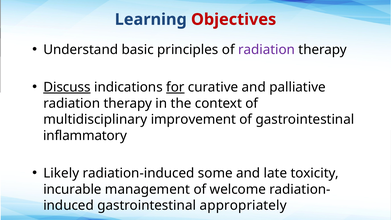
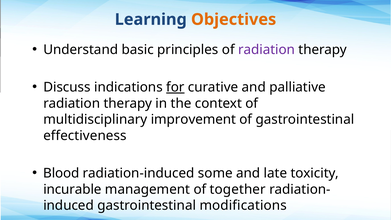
Objectives colour: red -> orange (234, 19)
Discuss underline: present -> none (67, 87)
inflammatory: inflammatory -> effectiveness (85, 136)
Likely: Likely -> Blood (61, 173)
welcome: welcome -> together (238, 189)
appropriately: appropriately -> modifications (243, 205)
